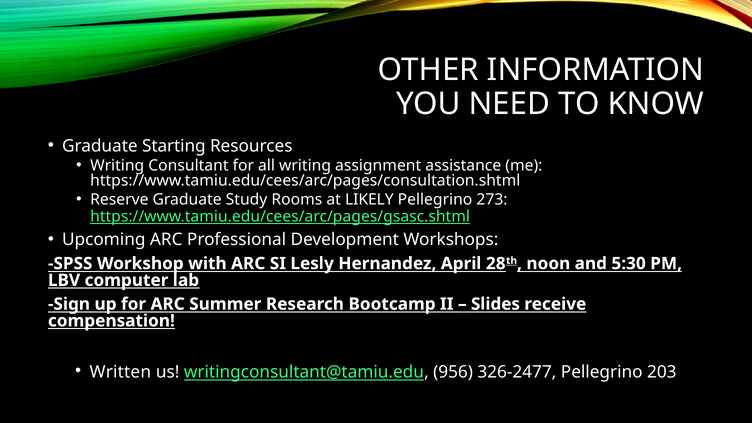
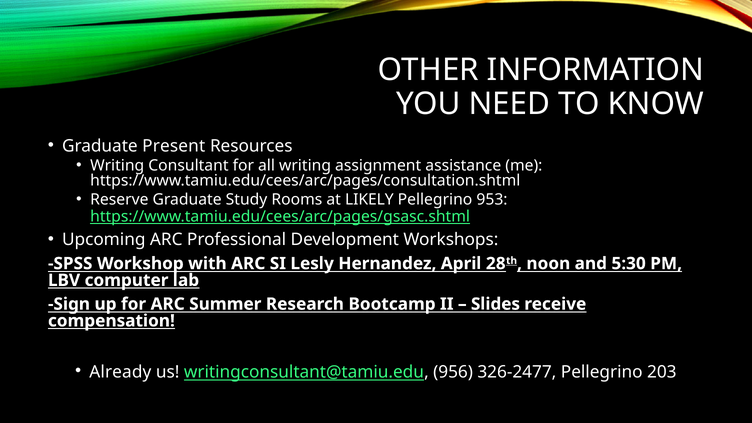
Starting: Starting -> Present (174, 146)
273: 273 -> 953 (492, 199)
Written: Written -> Already (120, 372)
